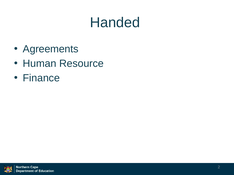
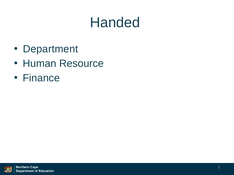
Agreements: Agreements -> Department (51, 49)
